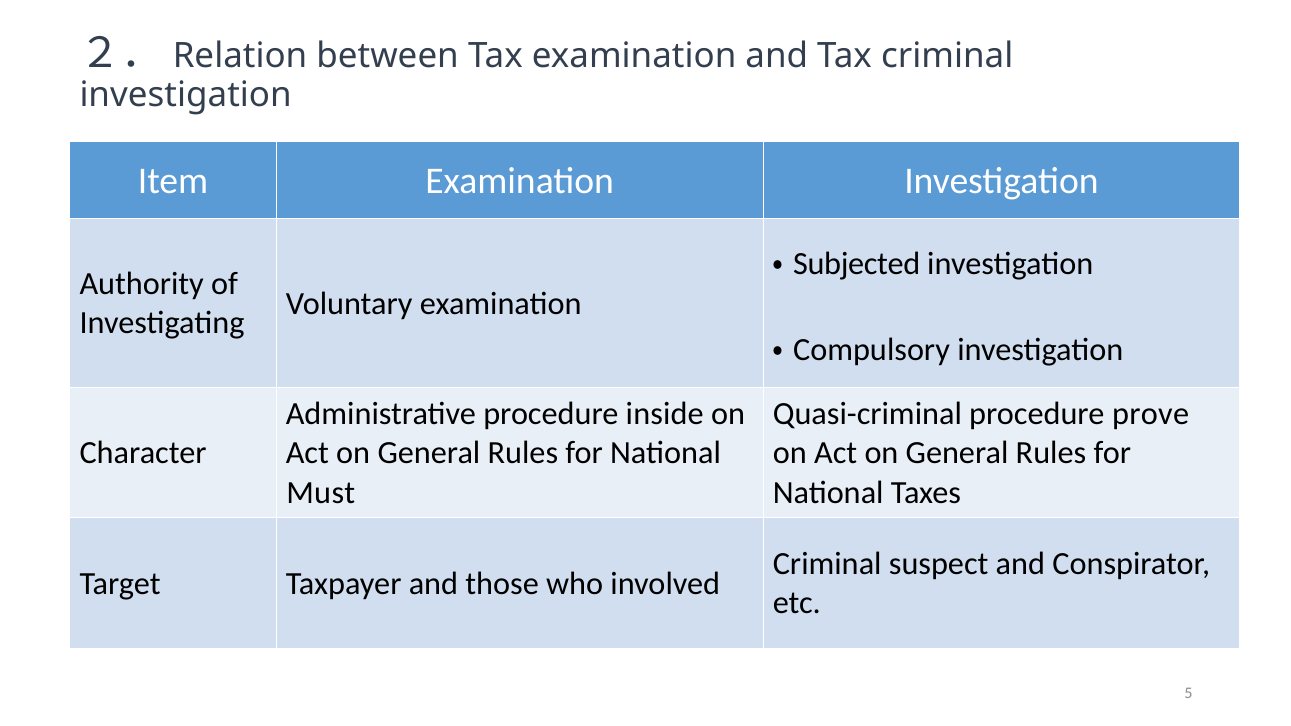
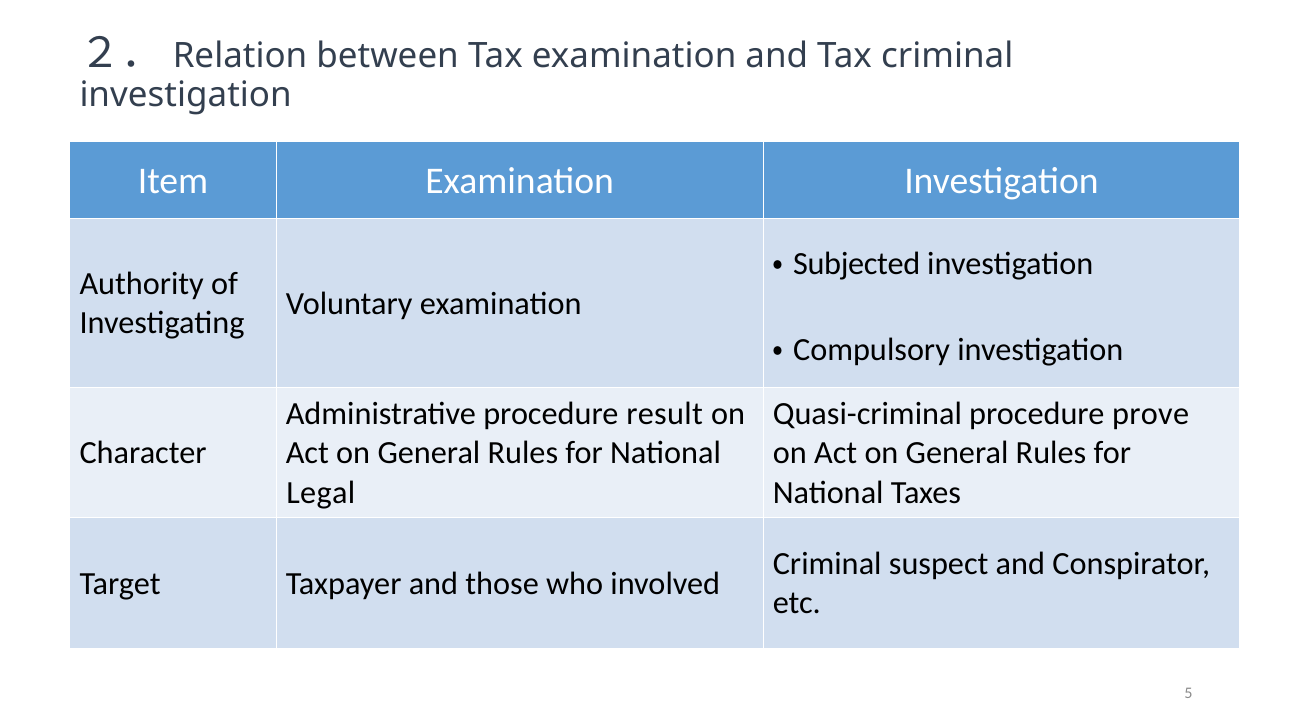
inside: inside -> result (665, 414)
Must: Must -> Legal (321, 492)
